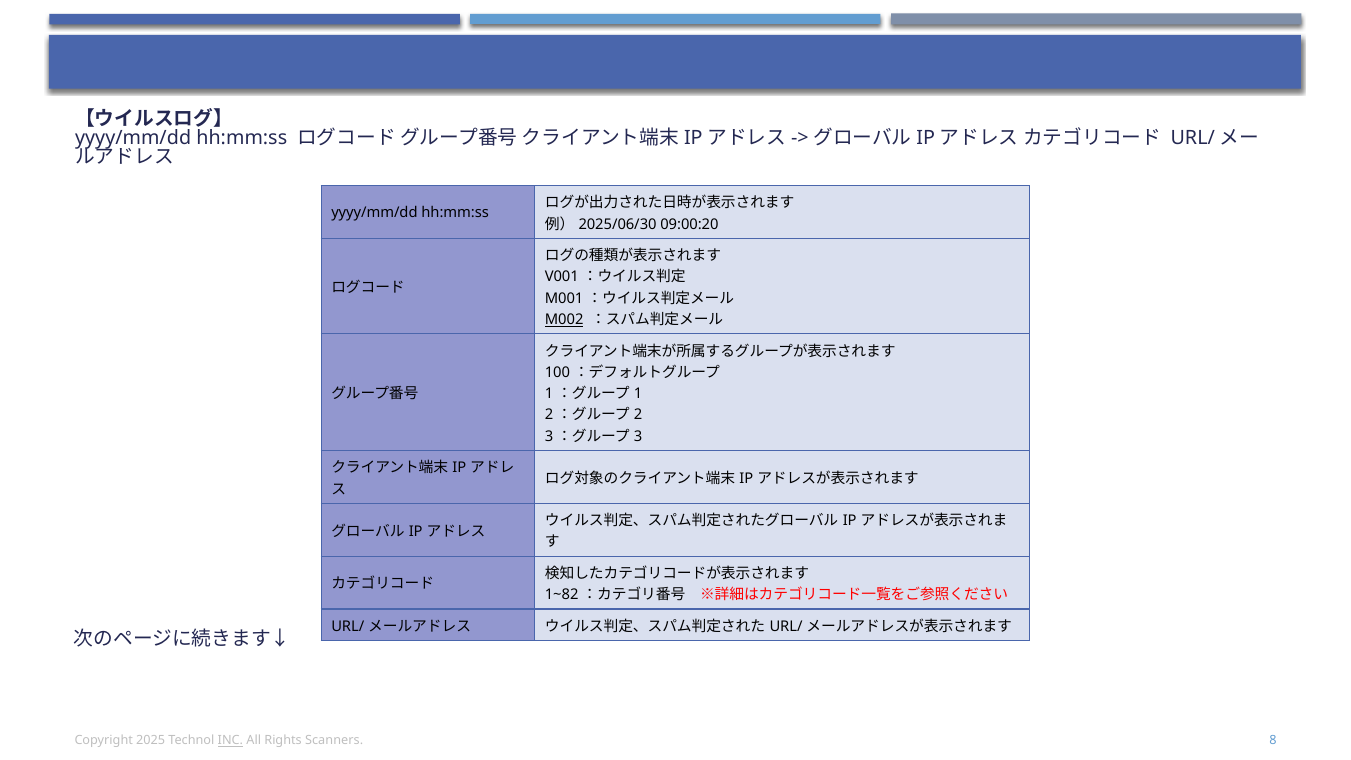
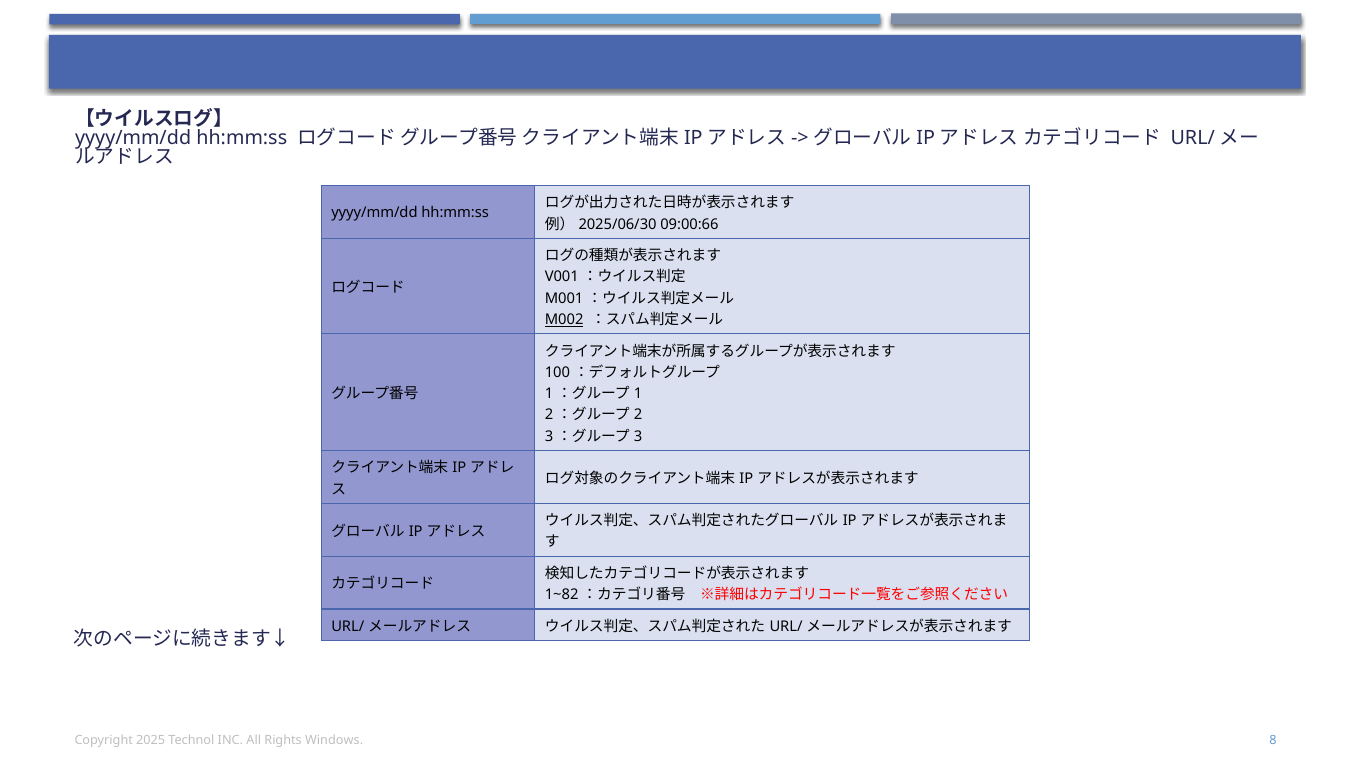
09:00:20: 09:00:20 -> 09:00:66 (689, 224)
INC underline: present -> none (230, 741)
Scanners: Scanners -> Windows (334, 741)
